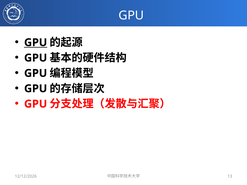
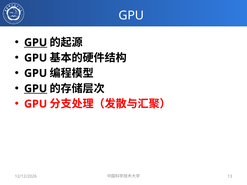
GPU underline: none -> present (36, 89)
